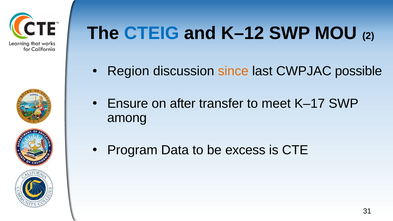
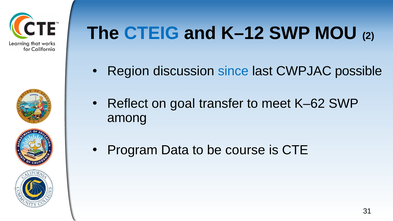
since colour: orange -> blue (233, 71)
Ensure: Ensure -> Reflect (128, 104)
after: after -> goal (183, 104)
K–17: K–17 -> K–62 (310, 104)
excess: excess -> course (245, 150)
